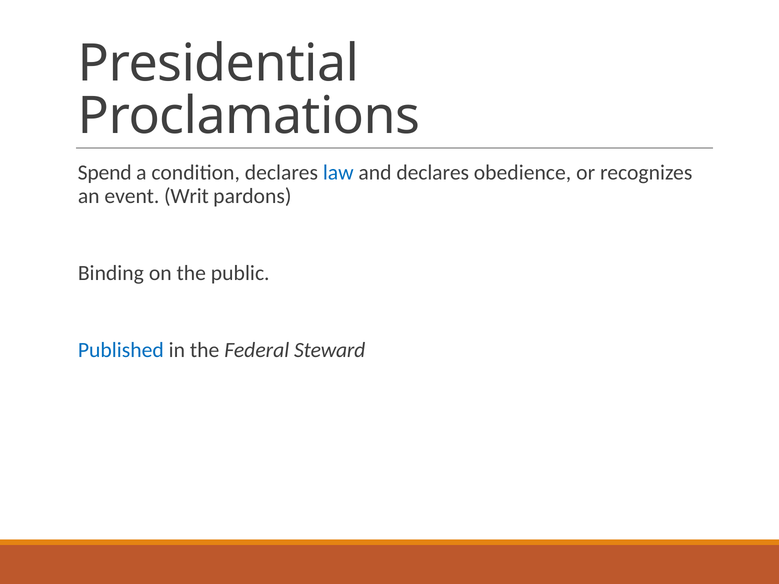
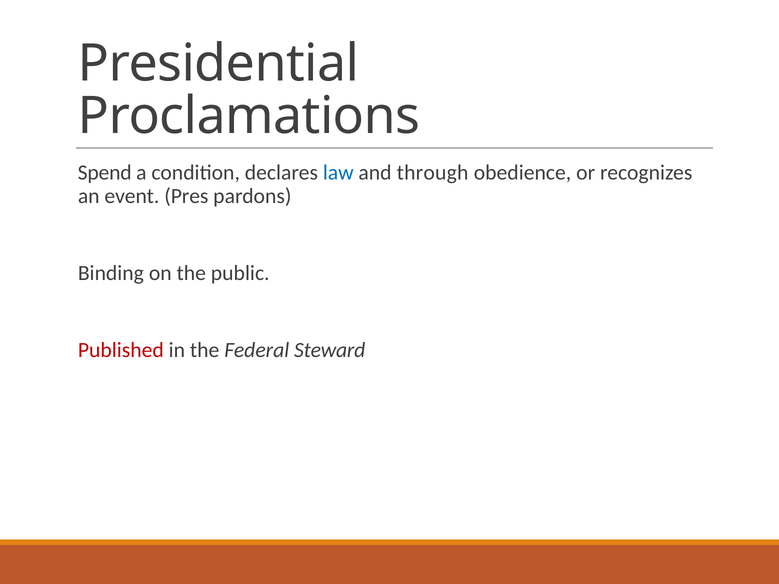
and declares: declares -> through (433, 173)
Writ: Writ -> Pres (186, 196)
Published colour: blue -> red (121, 350)
